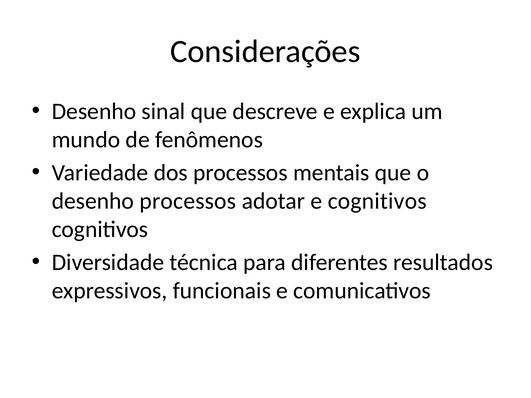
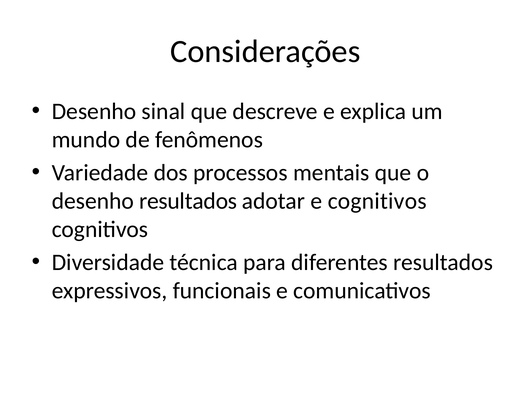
desenho processos: processos -> resultados (188, 201)
